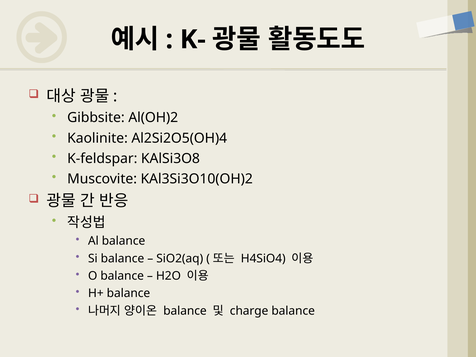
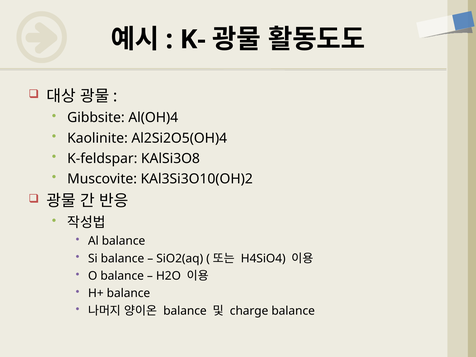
Al(OH)2: Al(OH)2 -> Al(OH)4 (153, 118)
